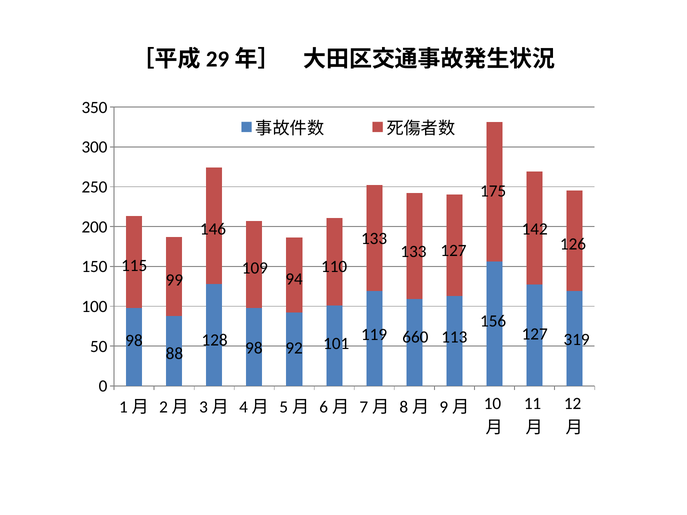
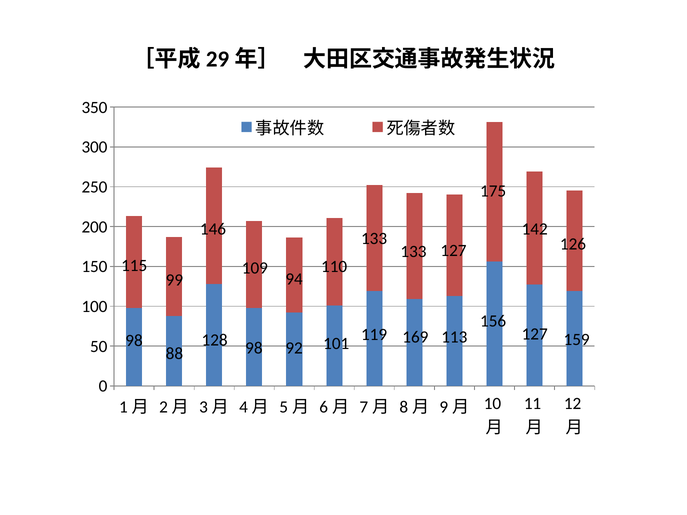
319: 319 -> 159 (577, 340)
660: 660 -> 169 (415, 337)
